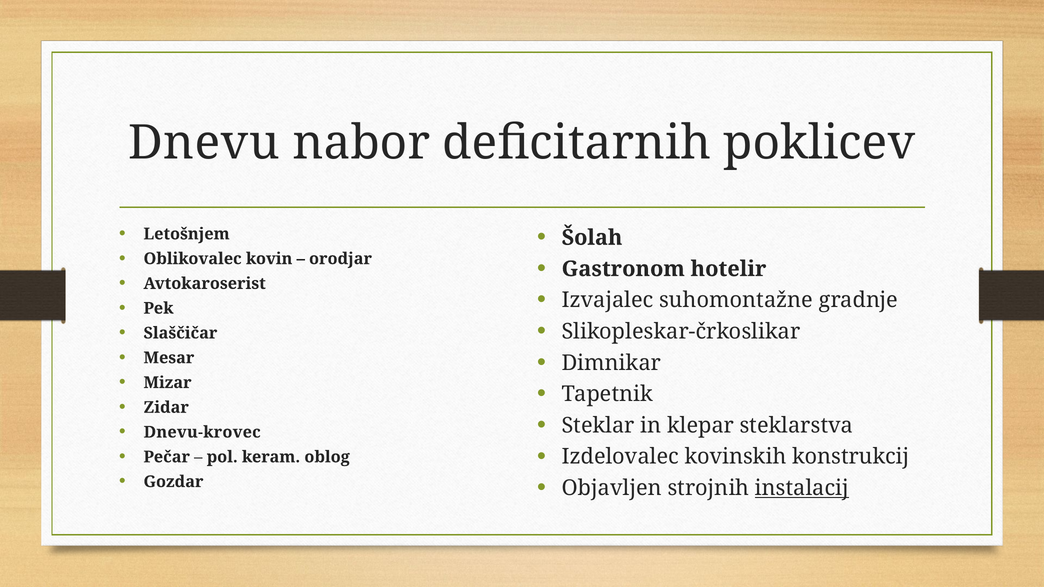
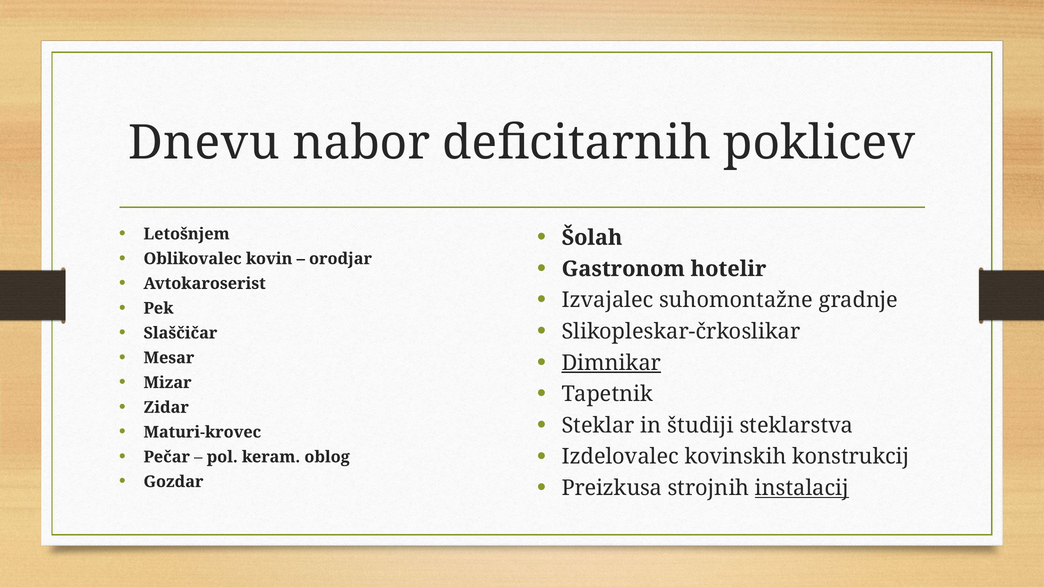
Dimnikar underline: none -> present (611, 363)
klepar: klepar -> študiji (700, 426)
Dnevu-krovec: Dnevu-krovec -> Maturi-krovec (202, 432)
Objavljen: Objavljen -> Preizkusa (612, 488)
